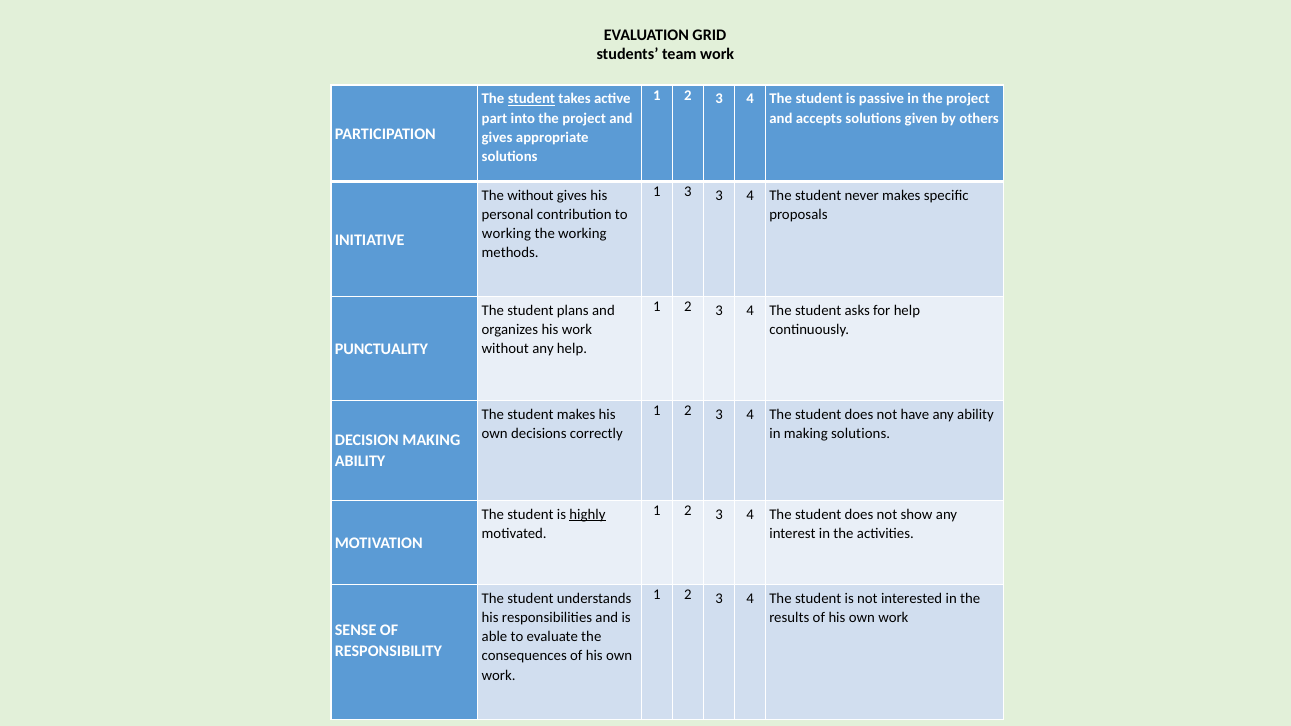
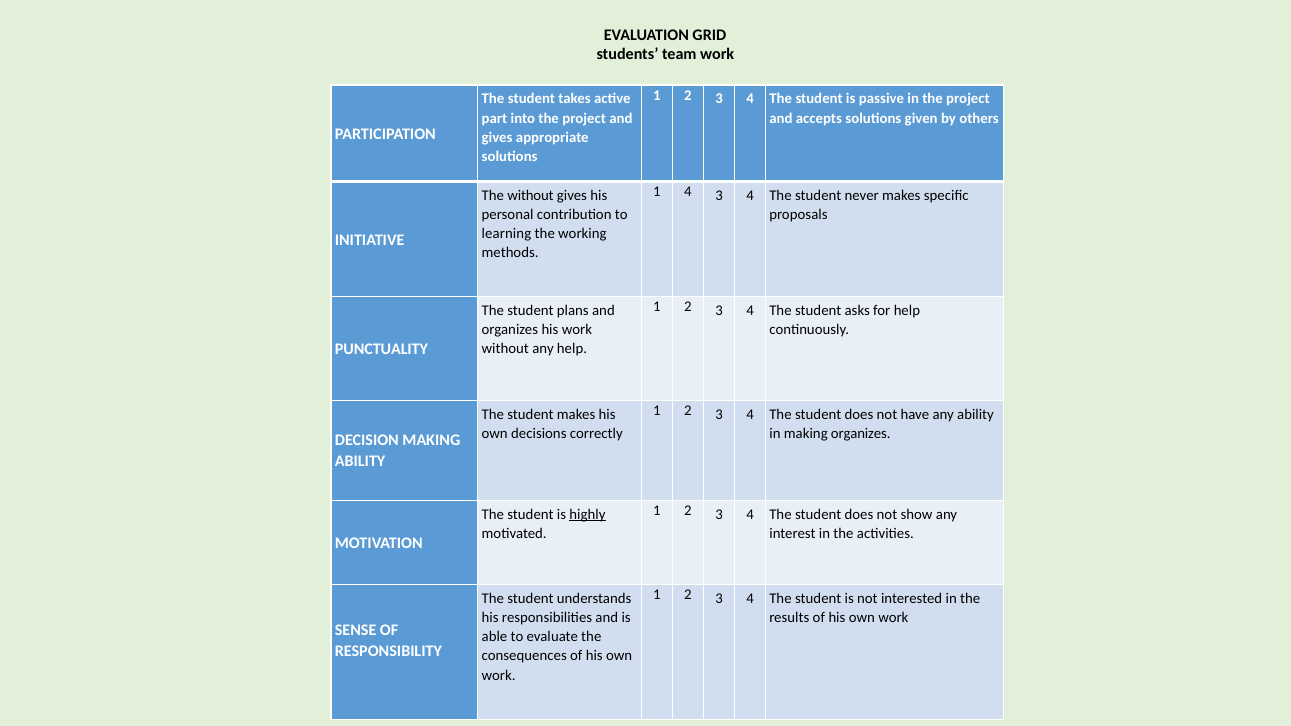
student underline: present -> none (531, 99)
1 3: 3 -> 4 (688, 192)
working: working -> learning (506, 234)
making solutions: solutions -> organizes (861, 433)
